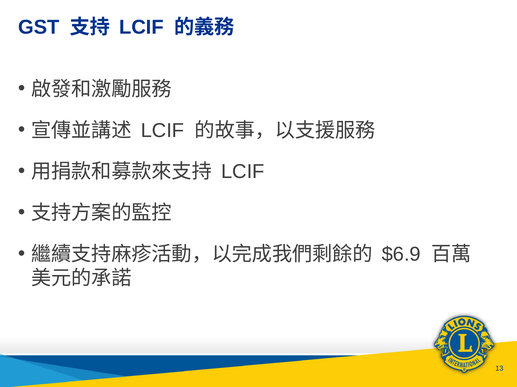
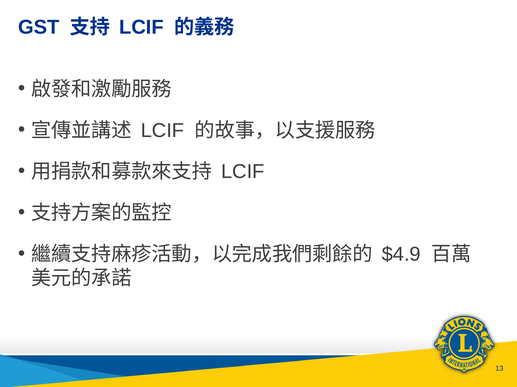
$6.9: $6.9 -> $4.9 (401, 255)
